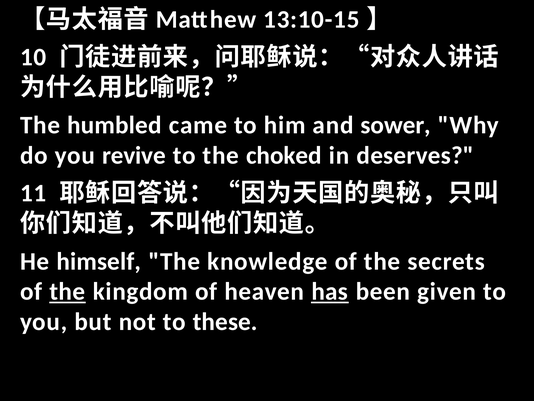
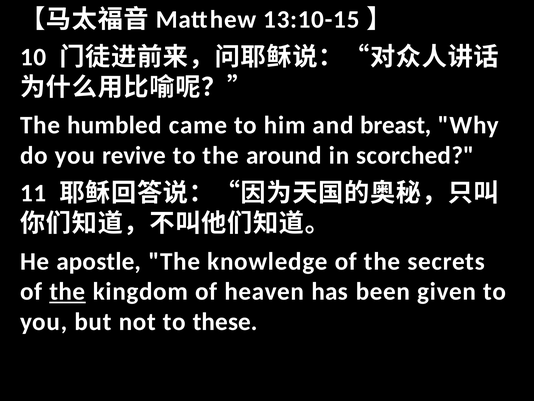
sower: sower -> breast (396, 125)
choked: choked -> around (284, 155)
deserves: deserves -> scorched (415, 155)
himself: himself -> apostle (99, 261)
has underline: present -> none (330, 291)
